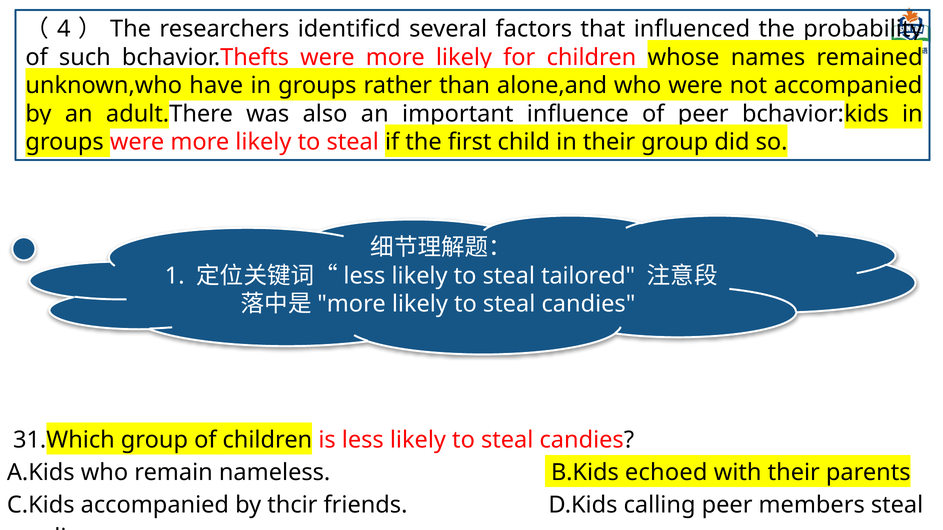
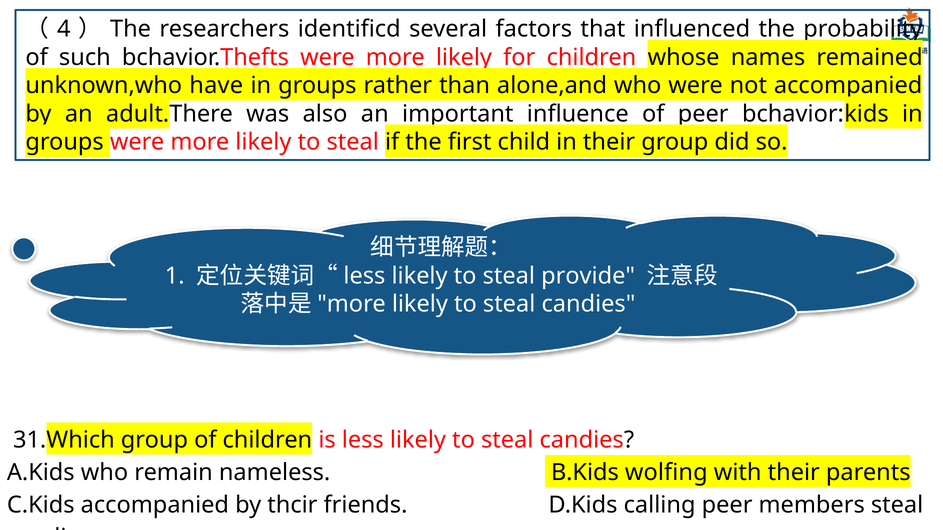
tailored: tailored -> provide (588, 276)
echoed: echoed -> wolfing (666, 473)
